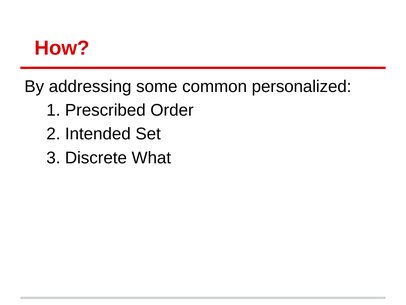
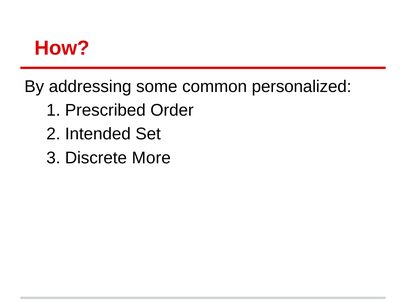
What: What -> More (151, 158)
